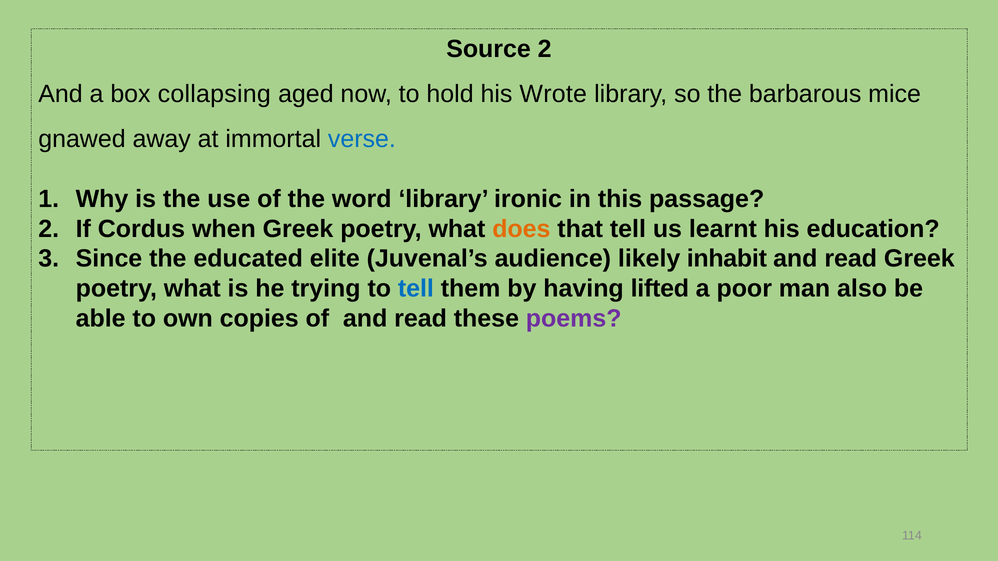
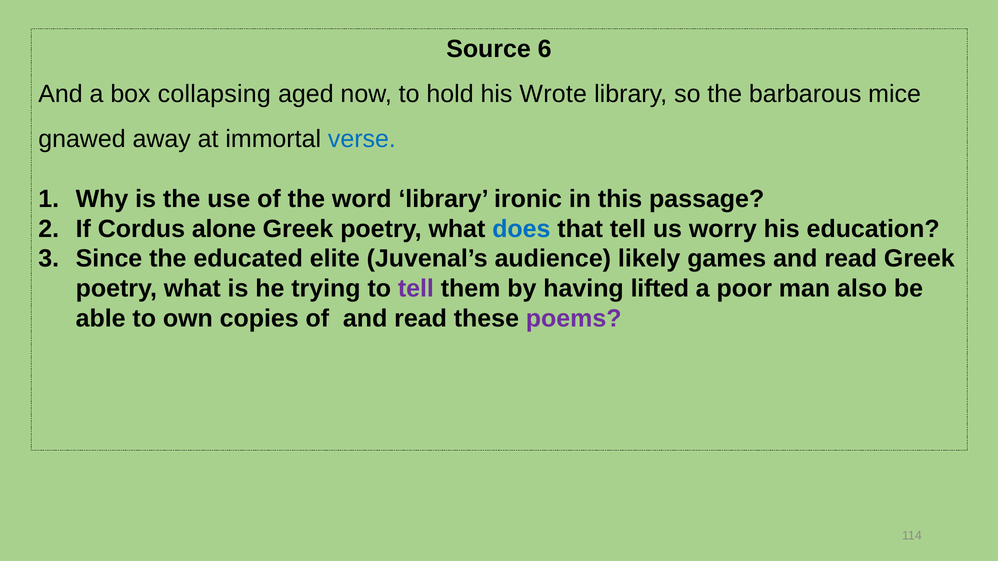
Source 2: 2 -> 6 (545, 49)
when: when -> alone (224, 229)
does colour: orange -> blue (521, 229)
learnt: learnt -> worry (723, 229)
inhabit: inhabit -> games (727, 259)
tell colour: blue -> purple (416, 289)
